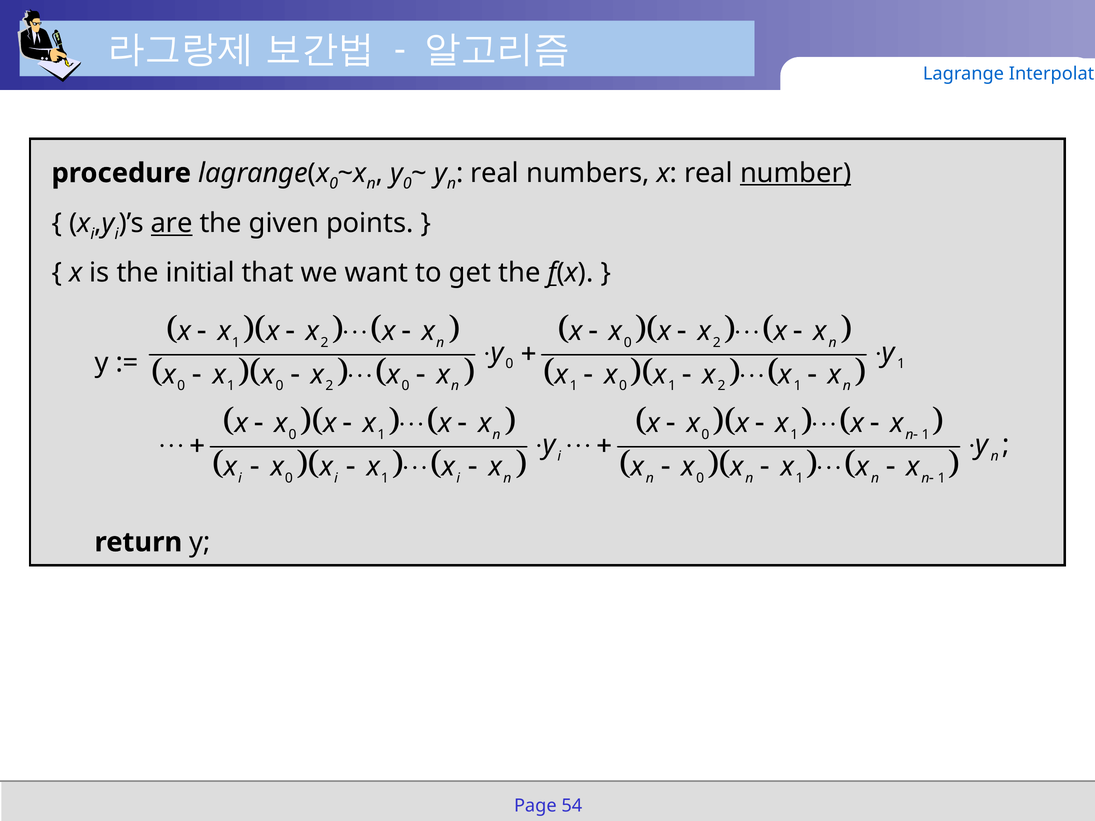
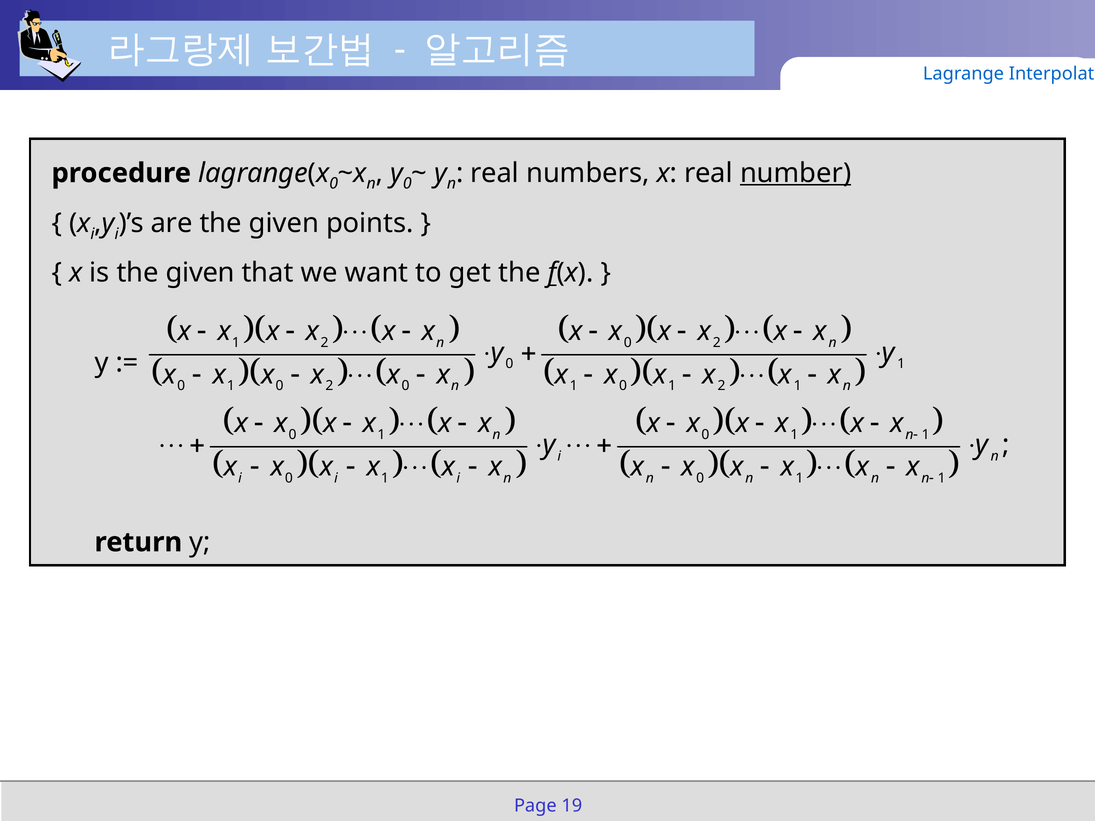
are underline: present -> none (172, 223)
is the initial: initial -> given (200, 273)
54: 54 -> 19 (572, 806)
